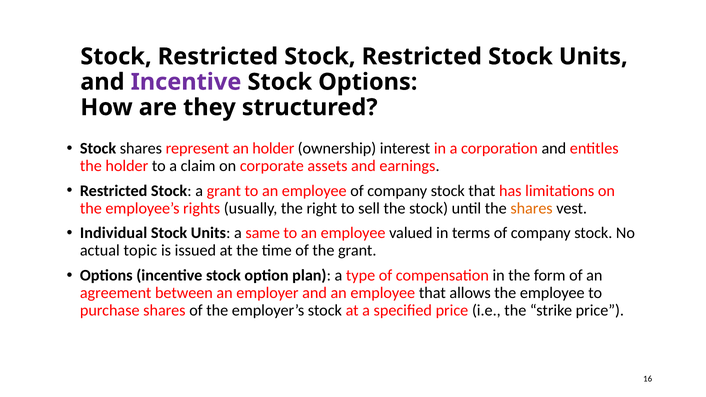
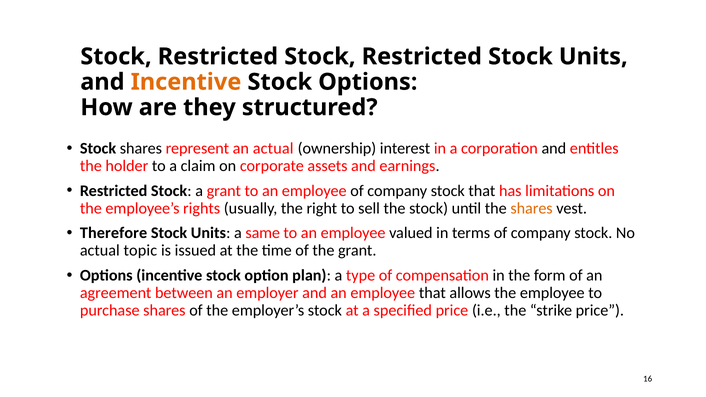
Incentive colour: purple -> orange (186, 82)
an holder: holder -> actual (273, 148)
Individual: Individual -> Therefore (114, 233)
